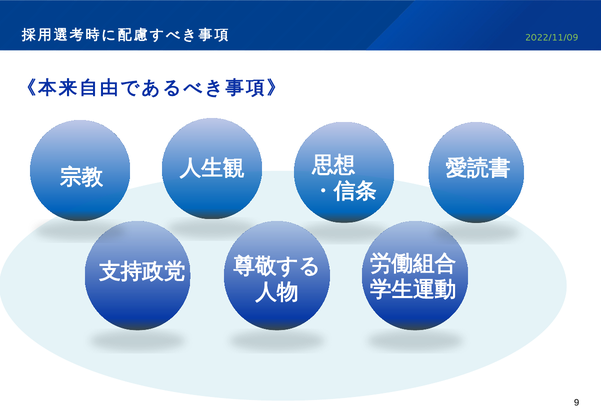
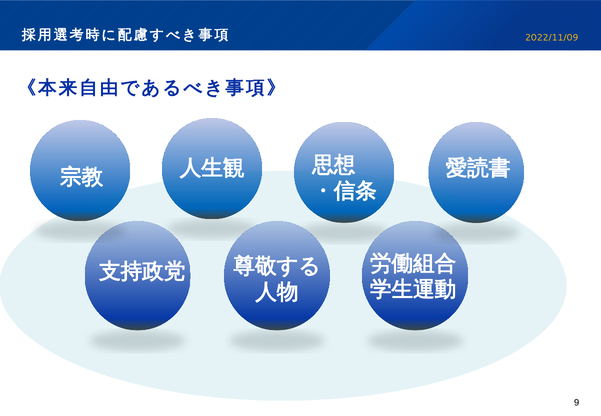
2022/11/09 colour: light green -> yellow (552, 38)
